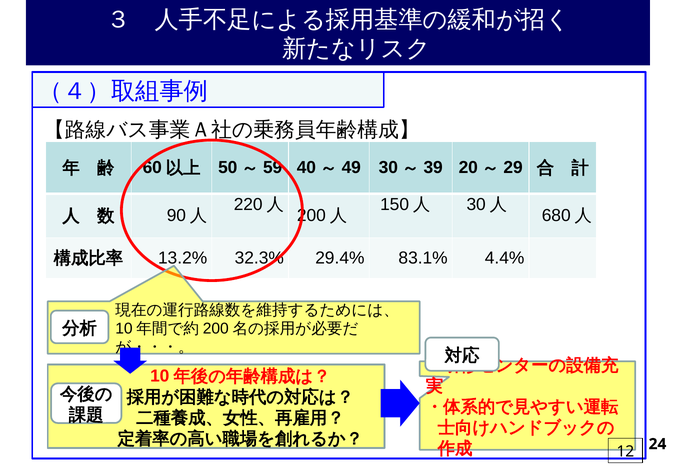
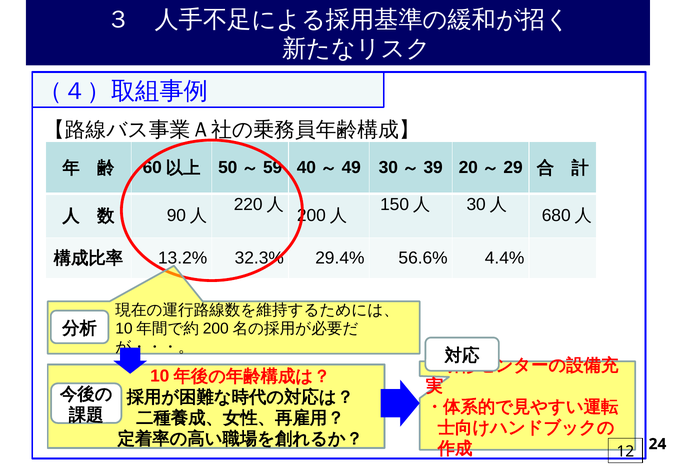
83.1%: 83.1% -> 56.6% (423, 258)
